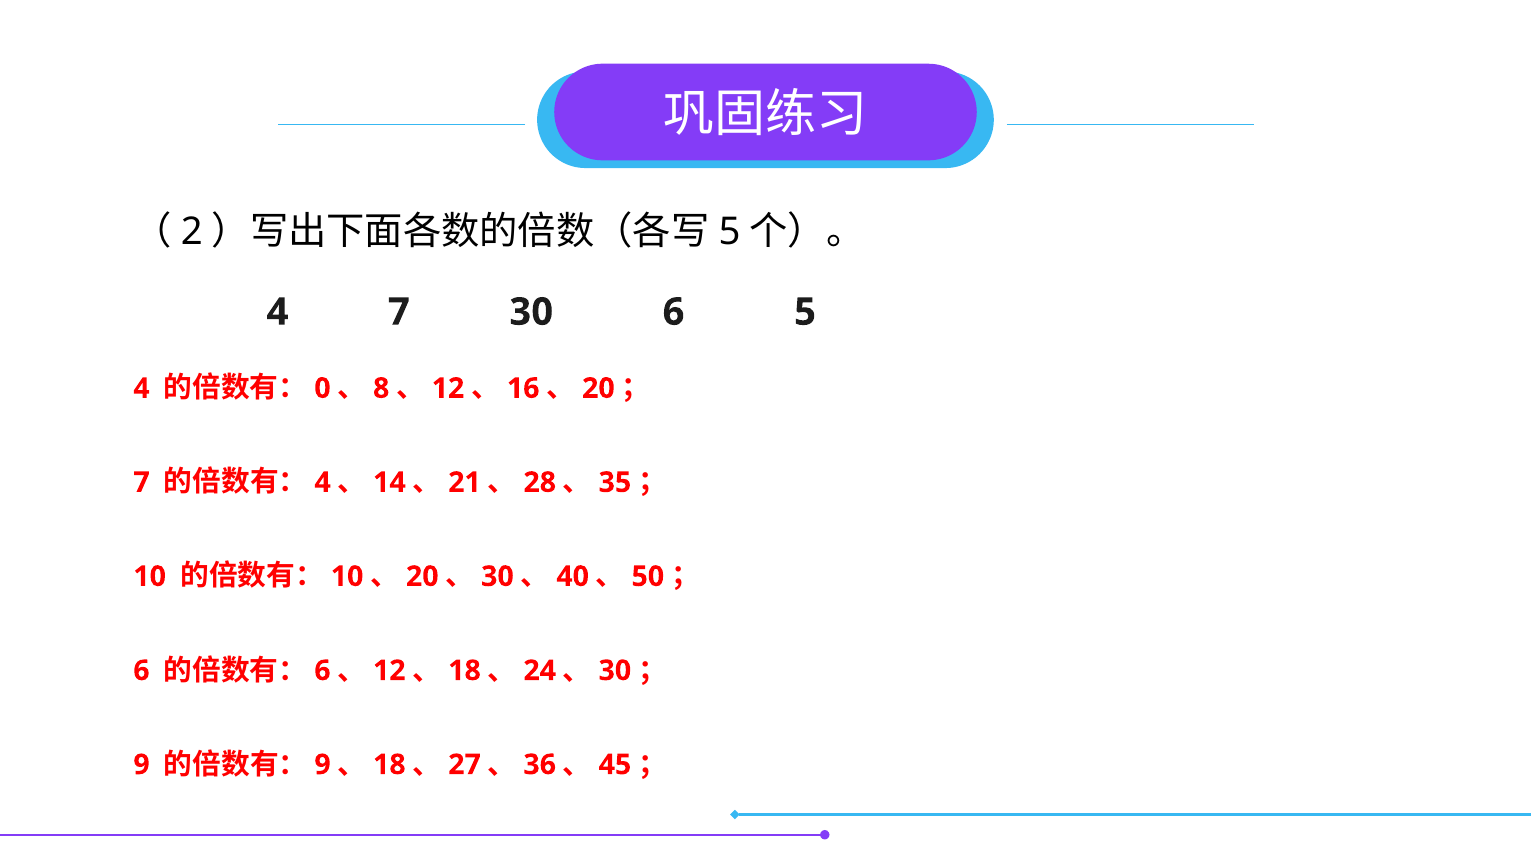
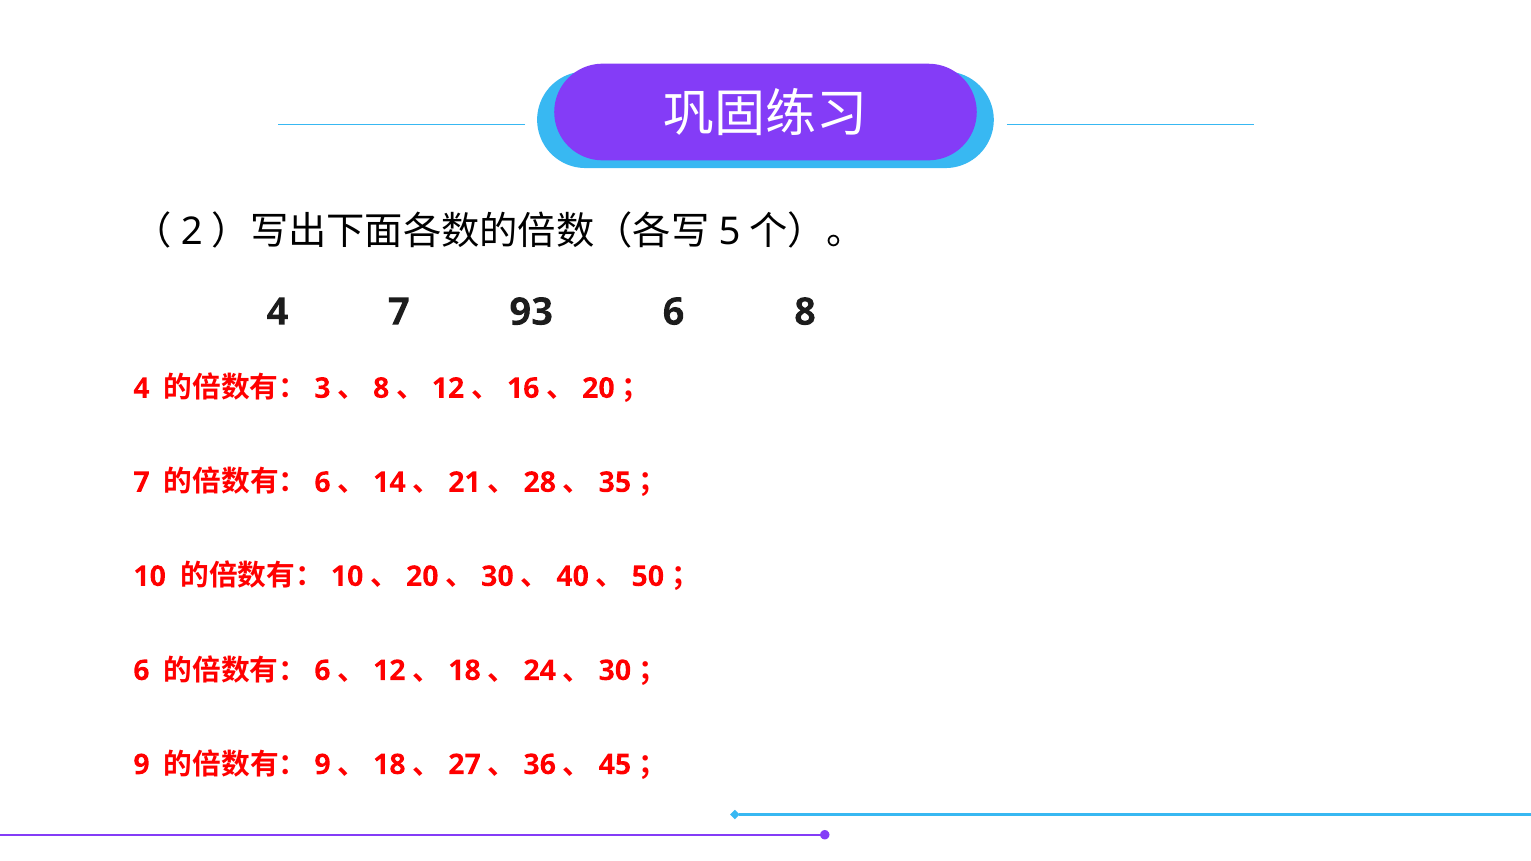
7 30: 30 -> 93 (531, 312)
6 5: 5 -> 8 (805, 312)
0: 0 -> 3 (322, 388)
4: 4 -> 6 (323, 483)
